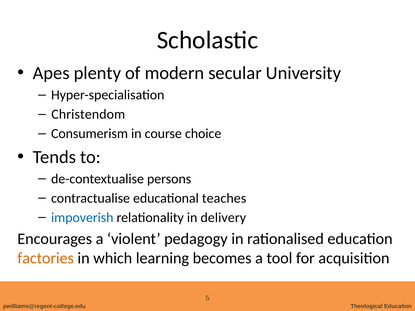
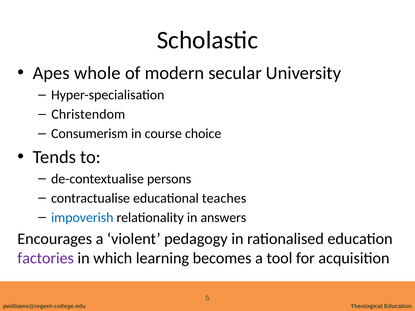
plenty: plenty -> whole (97, 73)
delivery: delivery -> answers (223, 218)
factories colour: orange -> purple (46, 258)
